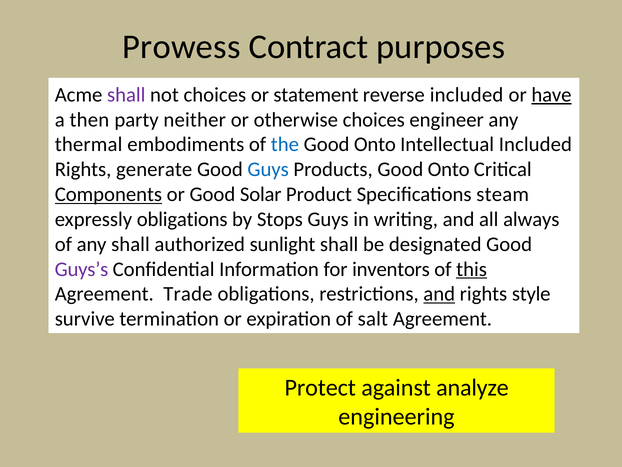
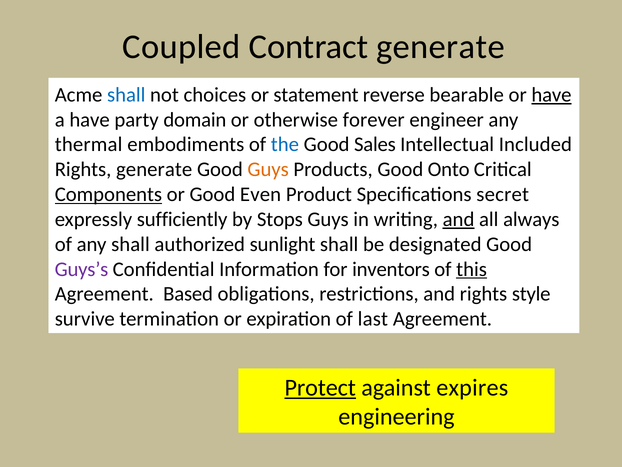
Prowess: Prowess -> Coupled (181, 47)
Contract purposes: purposes -> generate (441, 47)
shall colour: purple -> blue (126, 95)
reverse included: included -> bearable (467, 95)
a then: then -> have (90, 120)
neither: neither -> domain (195, 120)
otherwise choices: choices -> forever (374, 120)
Onto: Onto -> Sales (375, 144)
Guys colour: blue -> orange (268, 169)
Solar: Solar -> Even (261, 194)
steam: steam -> secret (503, 194)
expressly obligations: obligations -> sufficiently (182, 219)
and underline: none -> present (459, 219)
Trade: Trade -> Based (188, 294)
and underline: present -> none (439, 294)
salt: salt -> last (373, 319)
Protect underline: none -> present (320, 387)
analyze: analyze -> expires (472, 387)
